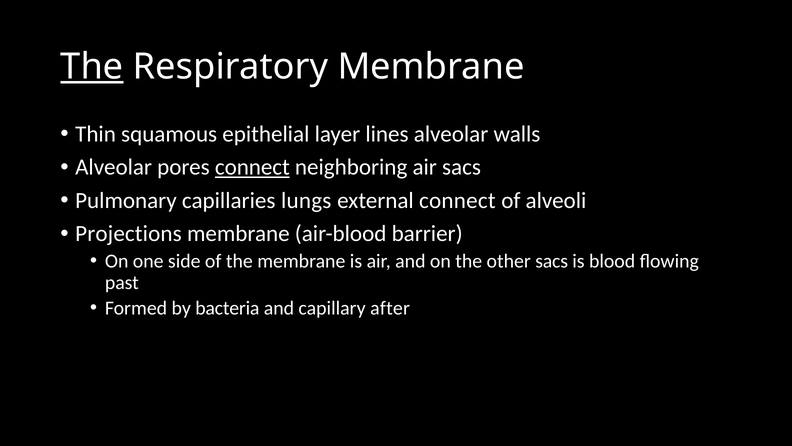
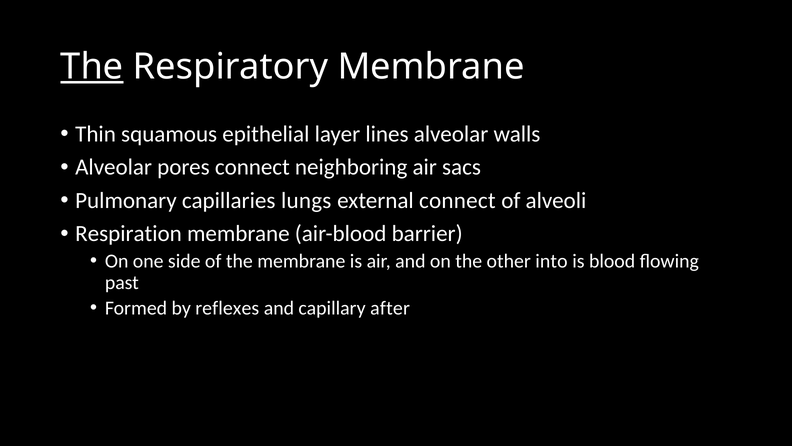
connect underline: present -> none (252, 167)
Projections: Projections -> Respiration (129, 234)
other sacs: sacs -> into (551, 261)
bacteria: bacteria -> reflexes (227, 308)
